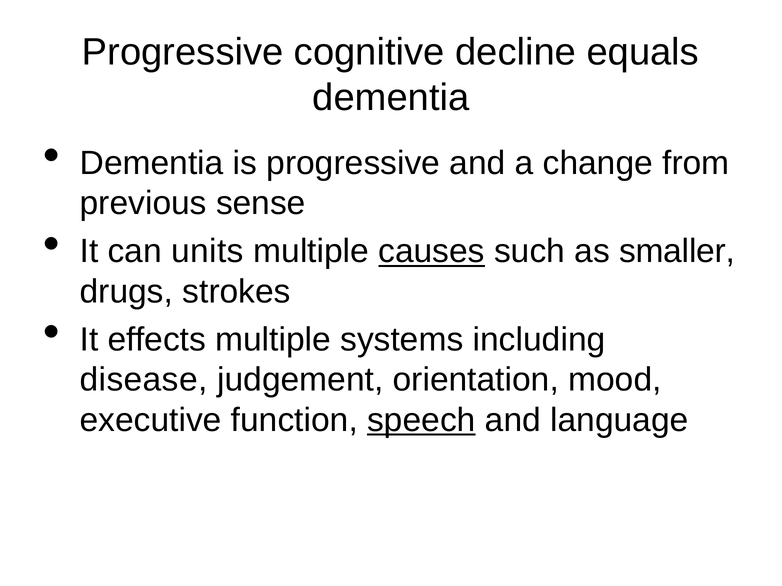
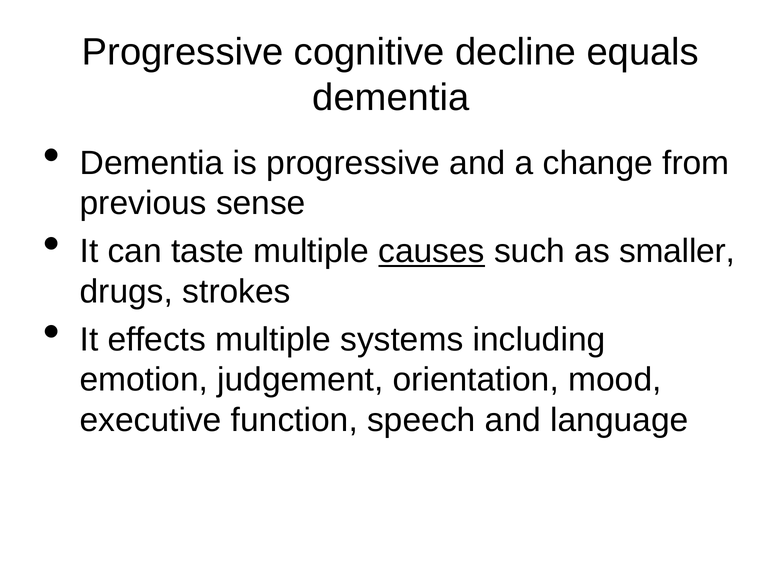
units: units -> taste (208, 252)
disease: disease -> emotion (144, 380)
speech underline: present -> none (421, 420)
